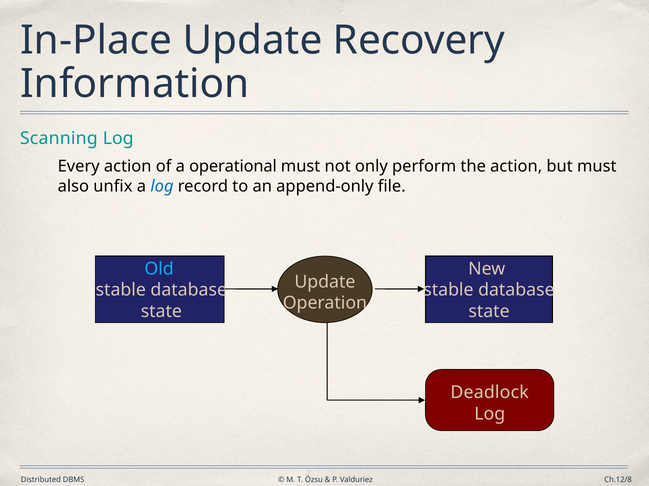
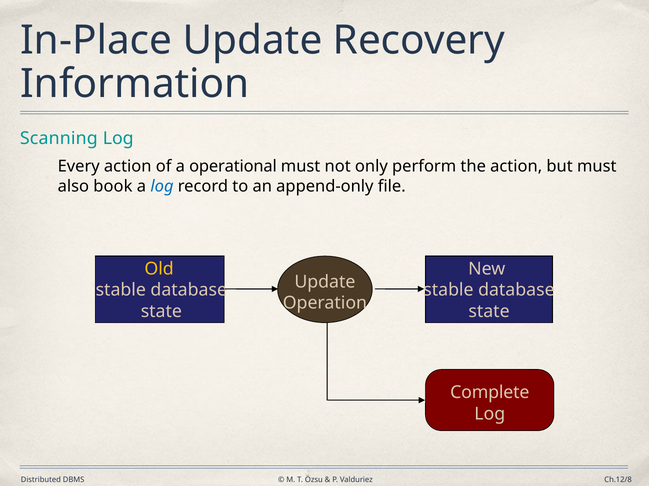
unfix: unfix -> book (113, 186)
Old colour: light blue -> yellow (159, 269)
Deadlock: Deadlock -> Complete (490, 393)
